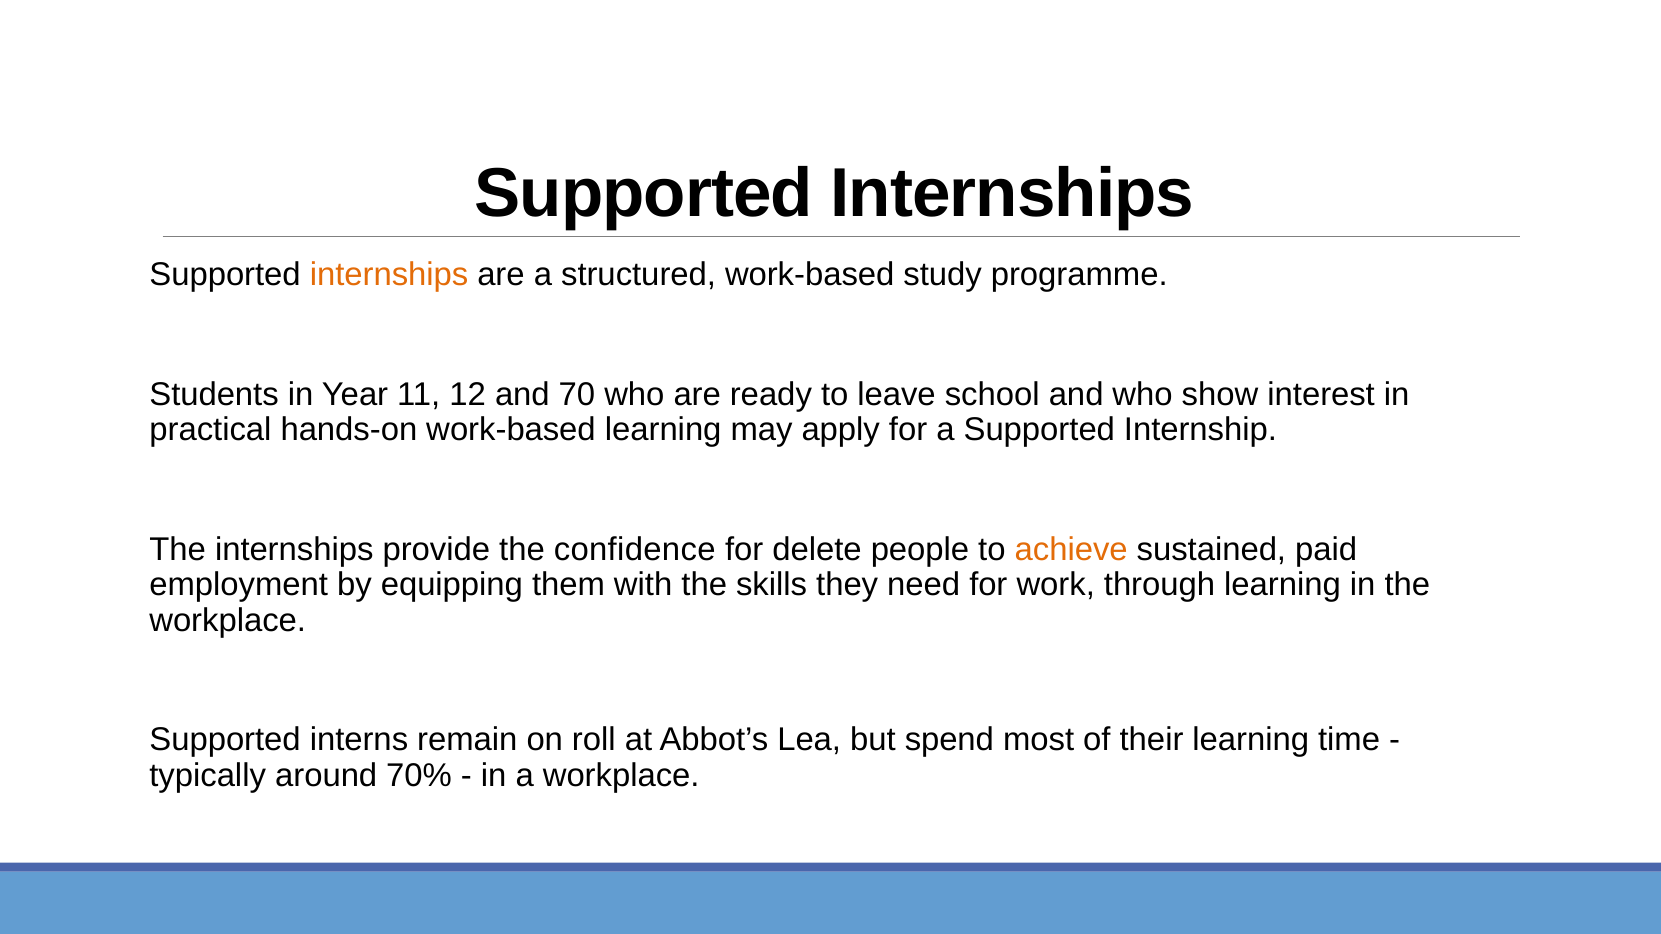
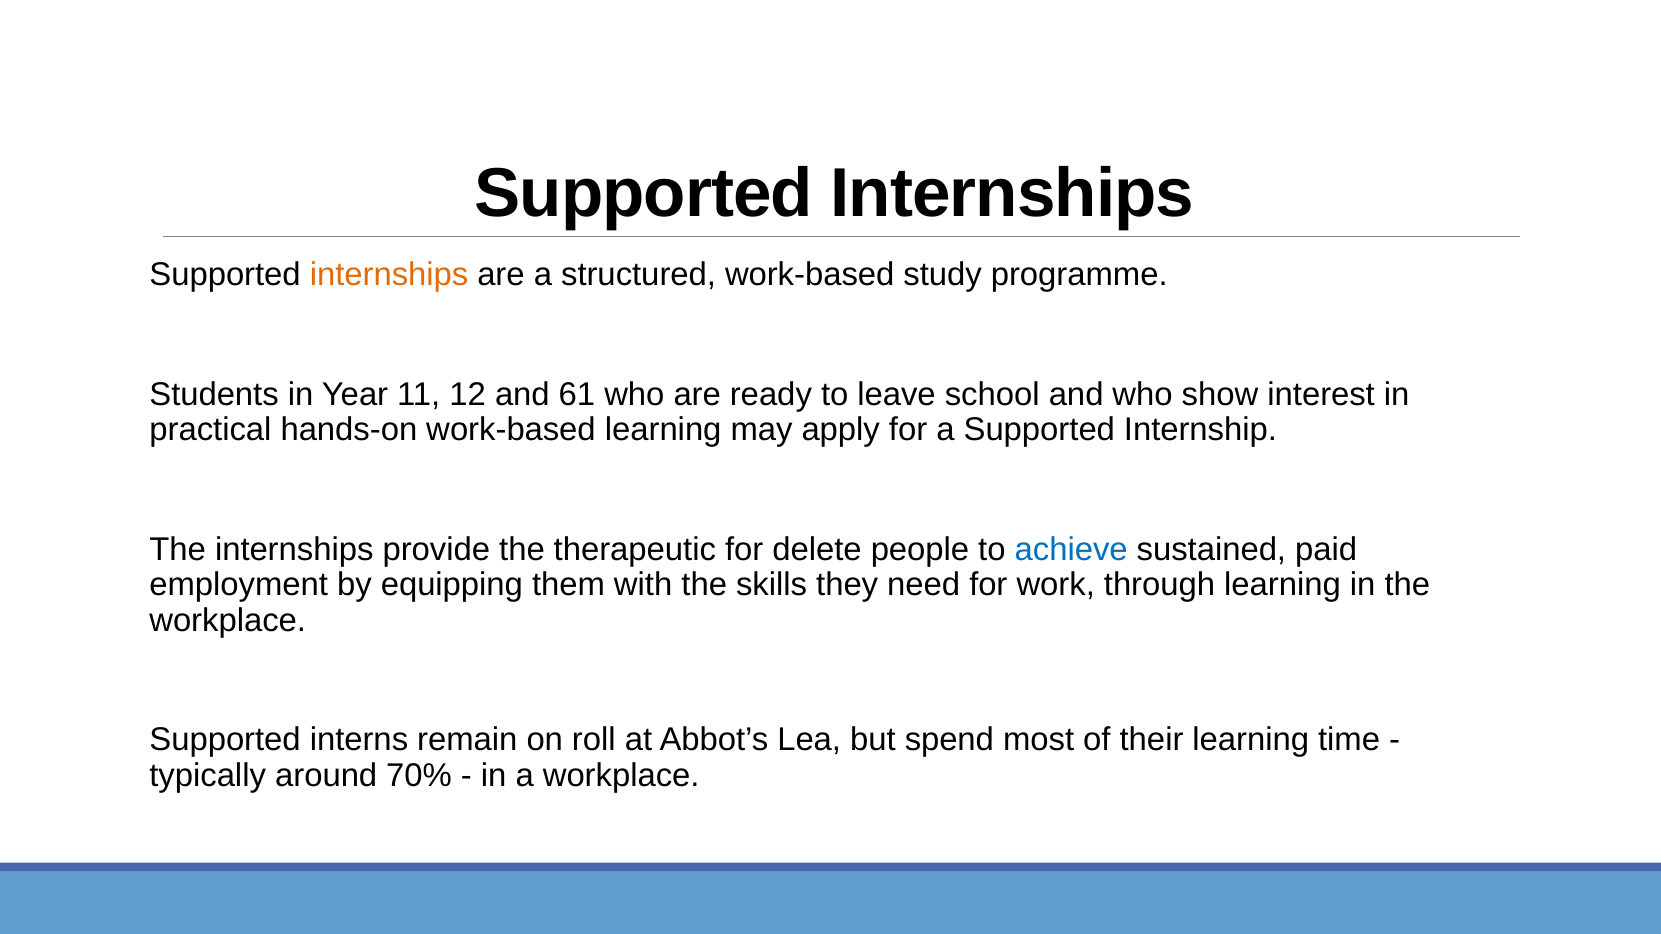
70: 70 -> 61 (577, 395)
confidence: confidence -> therapeutic (635, 550)
achieve colour: orange -> blue (1071, 550)
